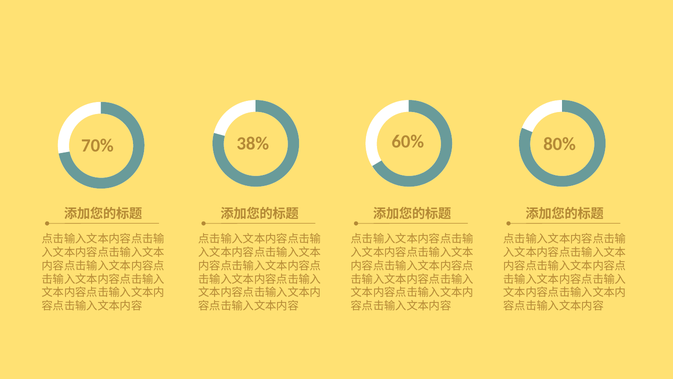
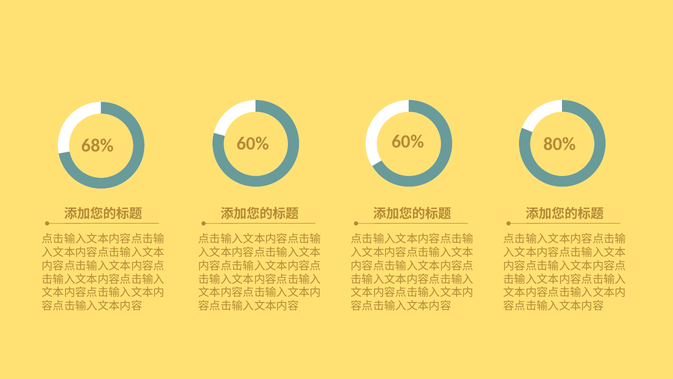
38%: 38% -> 60% (253, 144)
70%: 70% -> 68% (97, 145)
